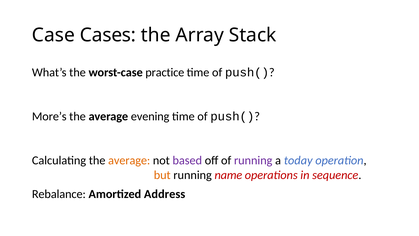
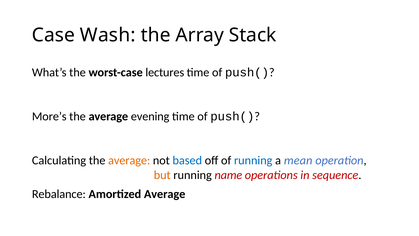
Cases: Cases -> Wash (108, 35)
practice: practice -> lectures (165, 72)
based colour: purple -> blue (187, 160)
running colour: purple -> blue (253, 160)
today: today -> mean (298, 160)
Amortized Address: Address -> Average (165, 194)
